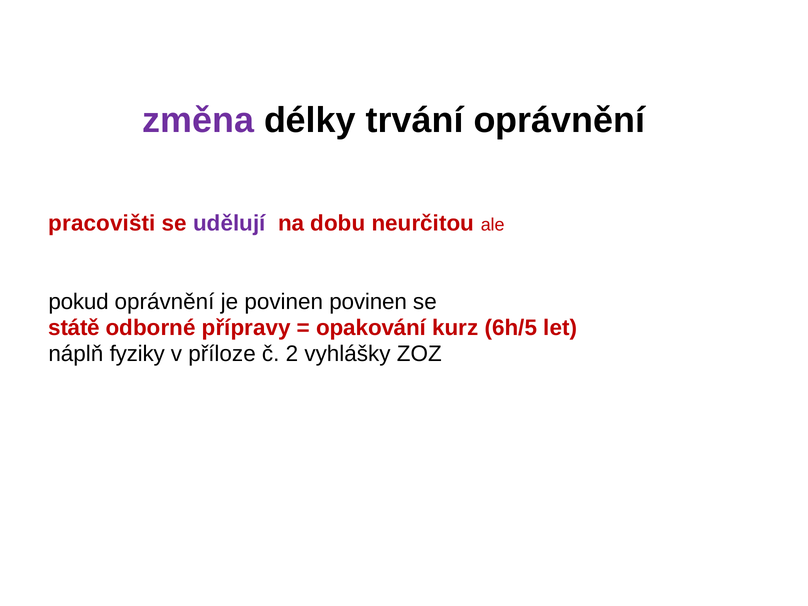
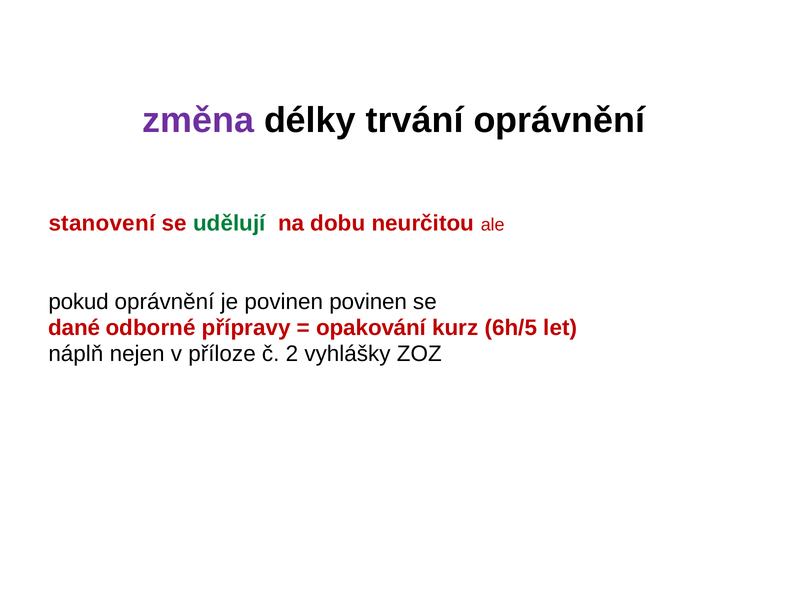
pracovišti: pracovišti -> stanovení (102, 223)
udělují colour: purple -> green (229, 223)
státě: státě -> dané (74, 328)
fyziky: fyziky -> nejen (137, 354)
